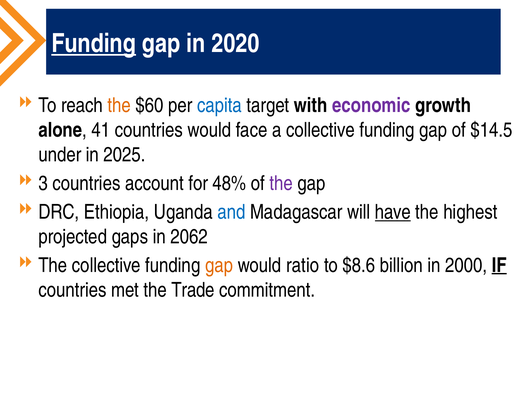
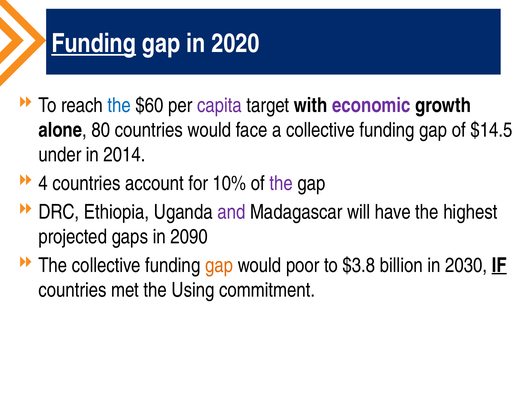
the colour: orange -> blue (119, 106)
capita colour: blue -> purple (220, 106)
41: 41 -> 80 (101, 130)
2025: 2025 -> 2014 (125, 155)
3: 3 -> 4 (43, 183)
48%: 48% -> 10% (229, 183)
and colour: blue -> purple (231, 212)
have underline: present -> none (393, 212)
2062: 2062 -> 2090 (189, 237)
ratio: ratio -> poor (303, 265)
$8.6: $8.6 -> $3.8 (359, 265)
2000: 2000 -> 2030 (466, 265)
Trade: Trade -> Using (193, 290)
